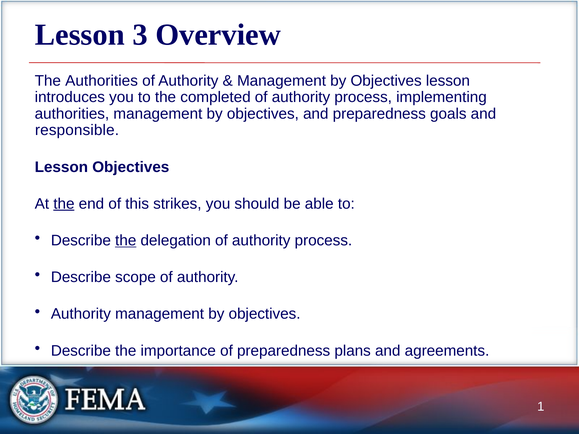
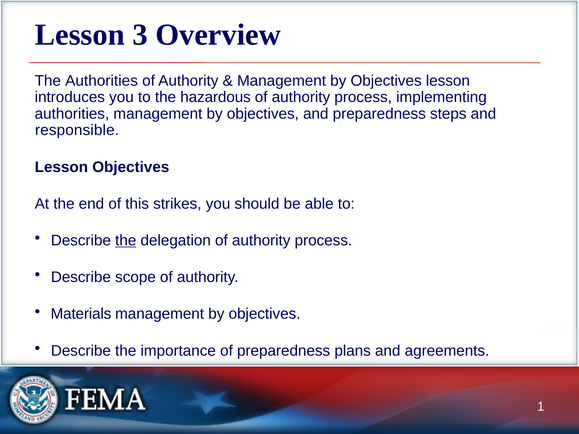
completed: completed -> hazardous (216, 97)
goals: goals -> steps (448, 114)
the underline: present -> none (64, 204)
Authority: Authority -> Materials (81, 314)
